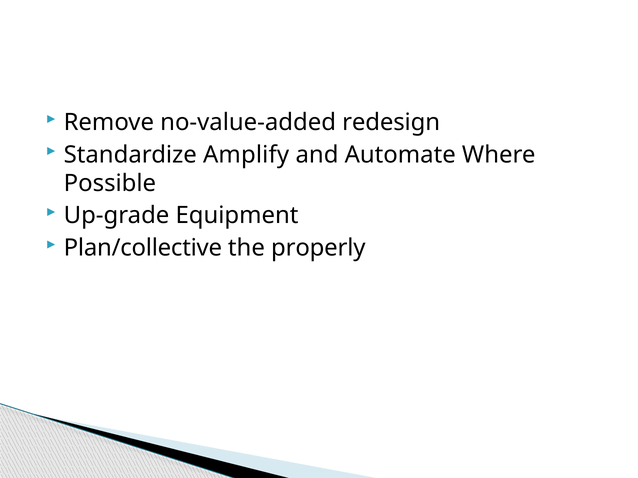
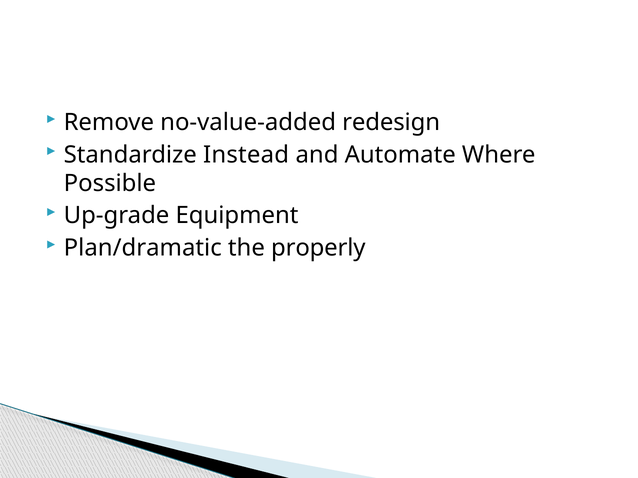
Amplify: Amplify -> Instead (246, 155)
Plan/collective: Plan/collective -> Plan/dramatic (143, 248)
